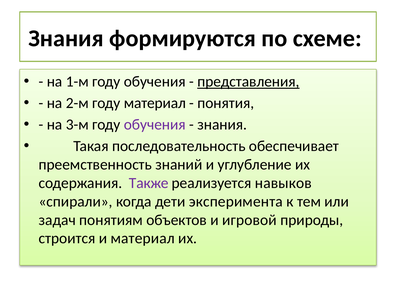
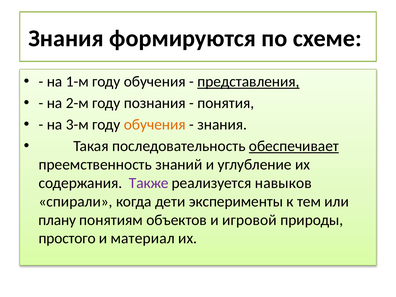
году материал: материал -> познания (155, 103)
обучения colour: purple -> orange (155, 125)
обеспечивает underline: none -> present (294, 146)
эксперимента: эксперимента -> эксперименты (236, 201)
задач: задач -> плану (57, 220)
строится: строится -> простого (67, 238)
